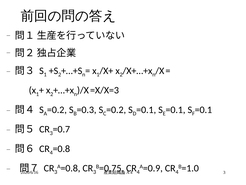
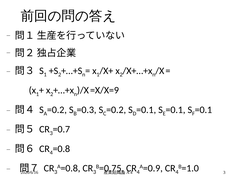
=X/X=3: =X/X=3 -> =X/X=9 (104, 90)
